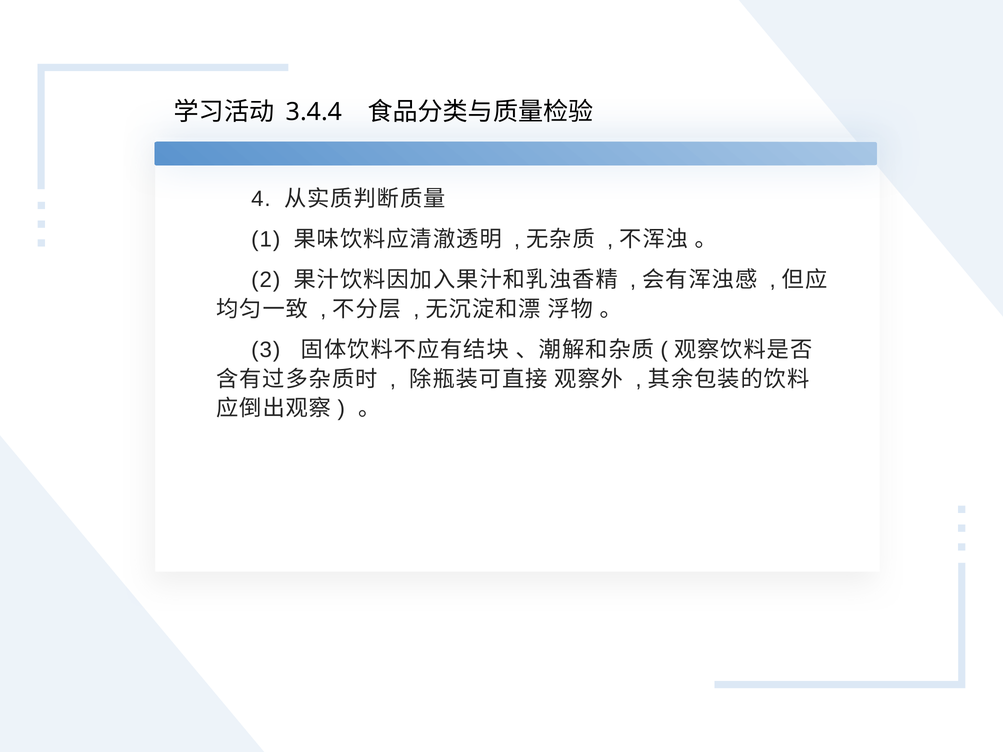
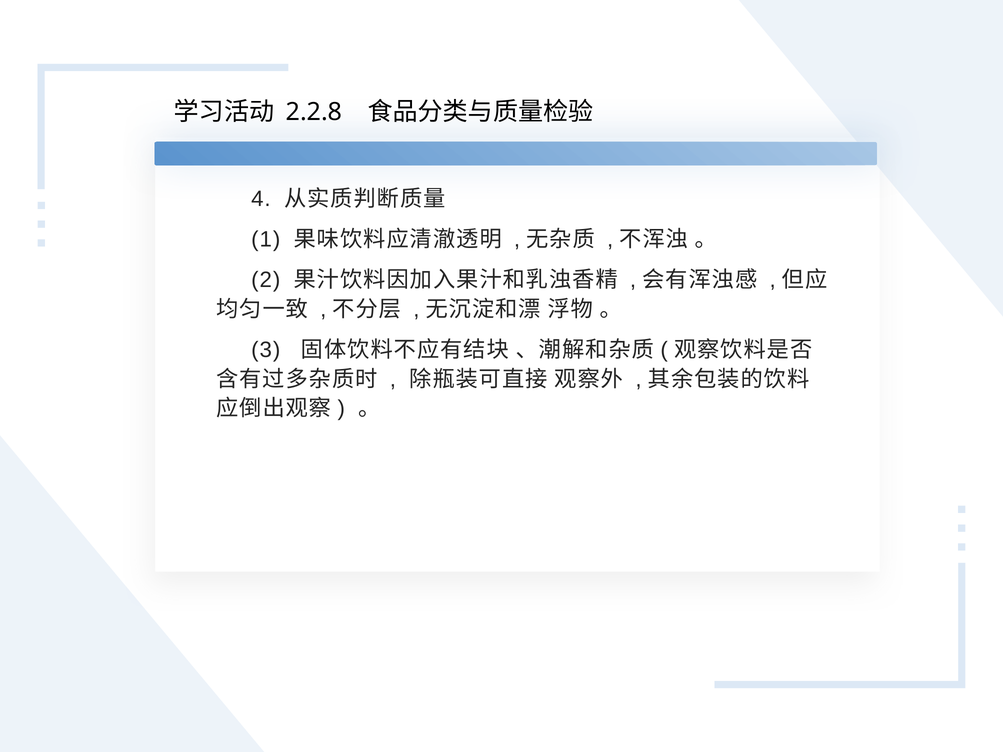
3.4.4: 3.4.4 -> 2.2.8 (314, 112)
